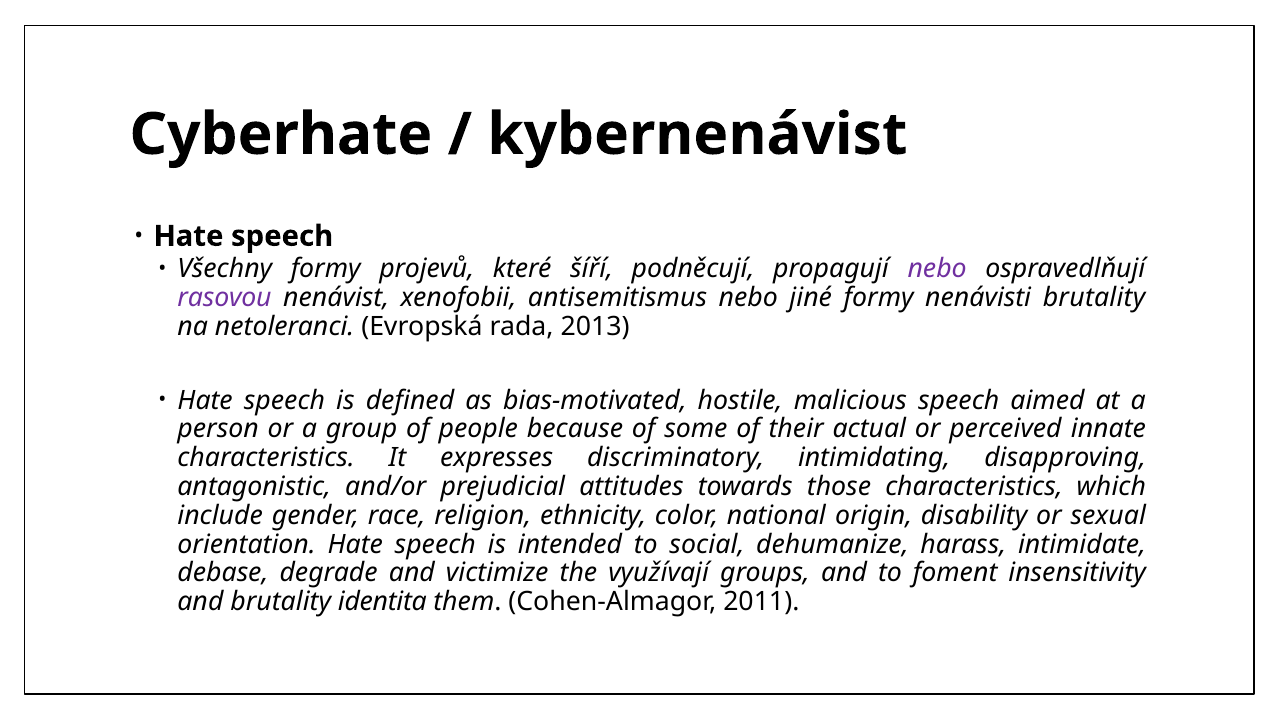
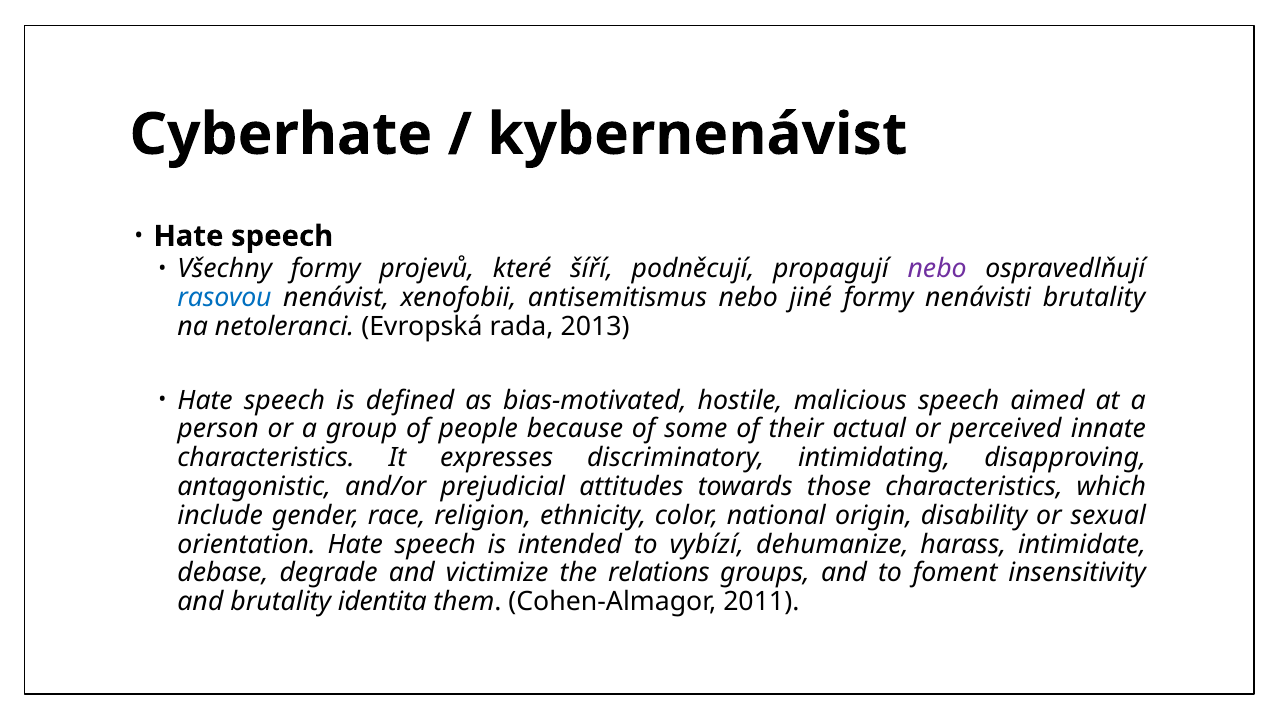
rasovou colour: purple -> blue (225, 298)
social: social -> vybízí (707, 545)
využívají: využívají -> relations (659, 573)
